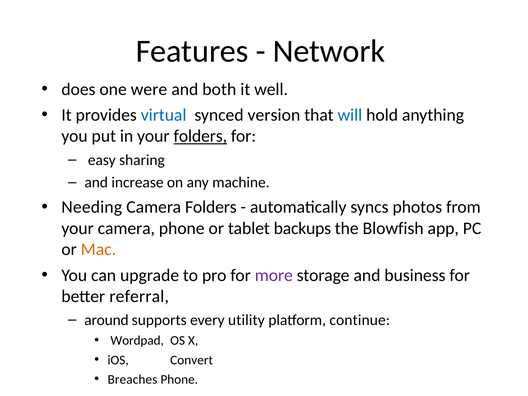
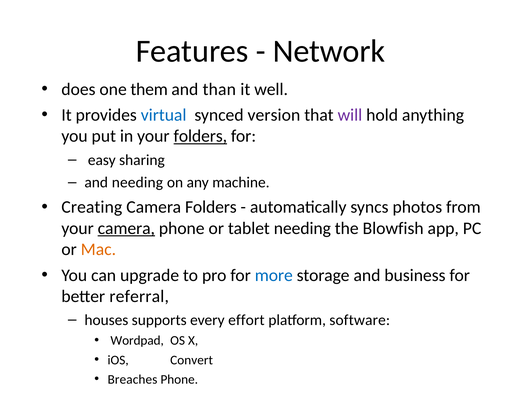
were: were -> them (149, 89)
both: both -> than (219, 89)
will colour: blue -> purple (350, 115)
and increase: increase -> needing (137, 183)
Needing: Needing -> Creating (92, 207)
camera underline: none -> present (126, 228)
tablet backups: backups -> needing (302, 228)
more colour: purple -> blue (274, 275)
around: around -> houses (106, 320)
utility: utility -> effort (246, 320)
continue: continue -> software (360, 320)
